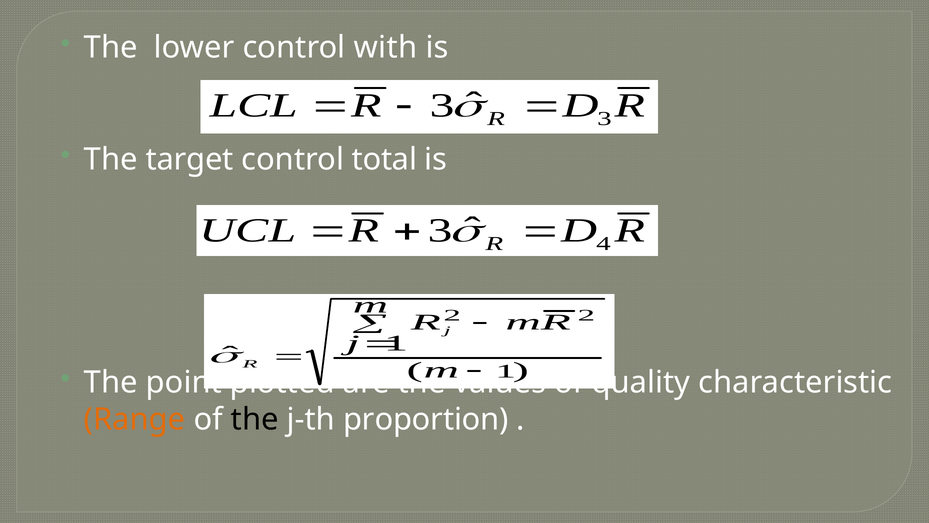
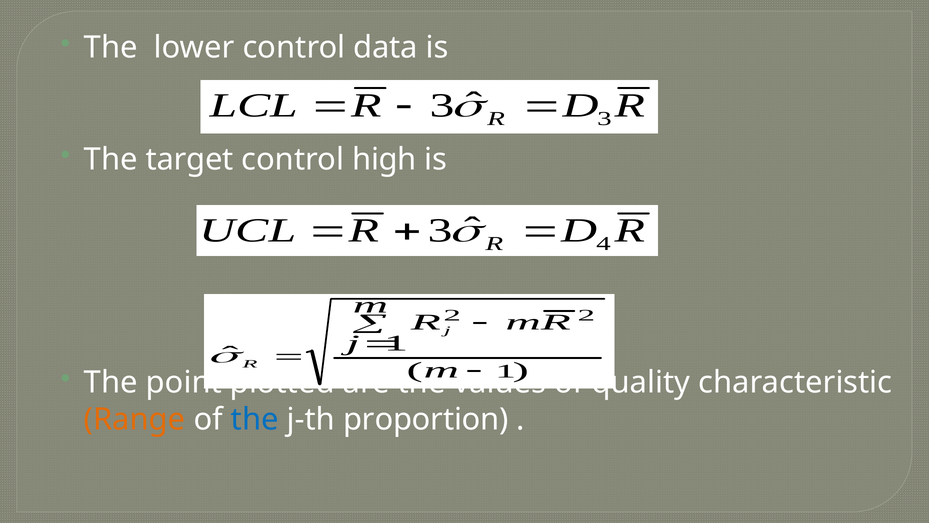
with: with -> data (386, 48)
total: total -> high (384, 159)
the colour: black -> blue (255, 419)
